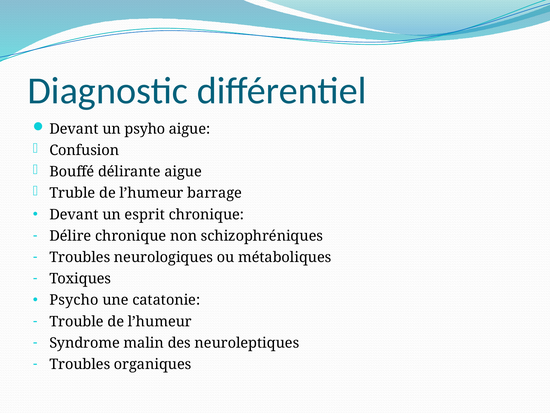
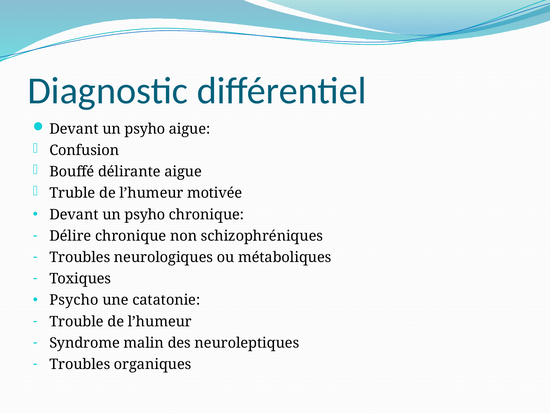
barrage: barrage -> motivée (215, 193)
esprit: esprit -> psyho (145, 214)
